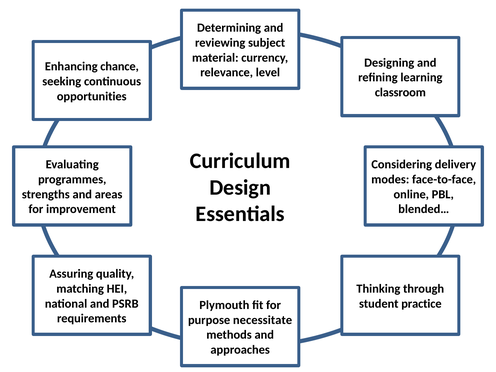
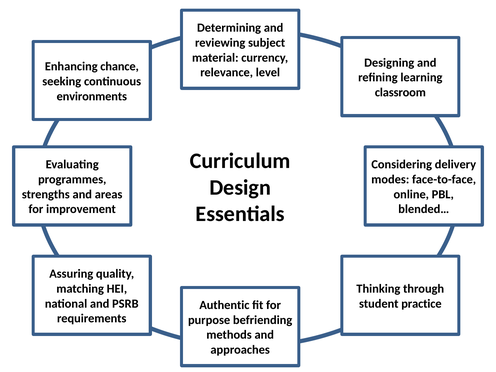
opportunities: opportunities -> environments (92, 96)
Plymouth: Plymouth -> Authentic (224, 305)
necessitate: necessitate -> befriending (263, 320)
